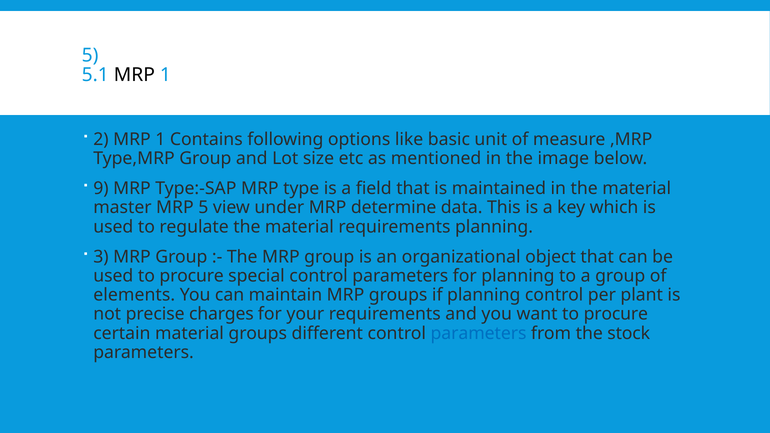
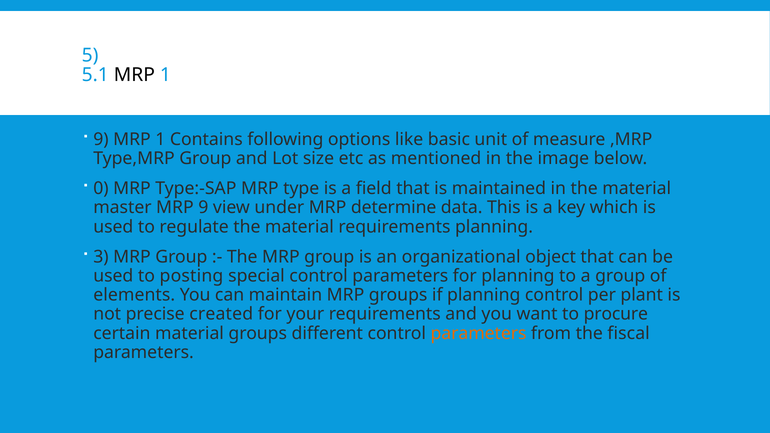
2: 2 -> 9 (101, 139)
9: 9 -> 0 (101, 189)
MRP 5: 5 -> 9 (203, 208)
used to procure: procure -> posting (191, 276)
charges: charges -> created (221, 314)
parameters colour: blue -> orange (479, 333)
stock: stock -> fiscal (629, 333)
